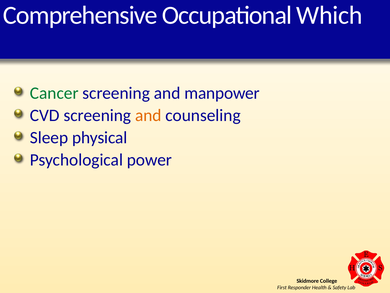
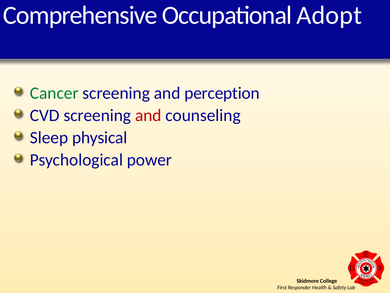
Which: Which -> Adopt (329, 15)
manpower: manpower -> perception (222, 93)
and colour: orange -> red (148, 115)
